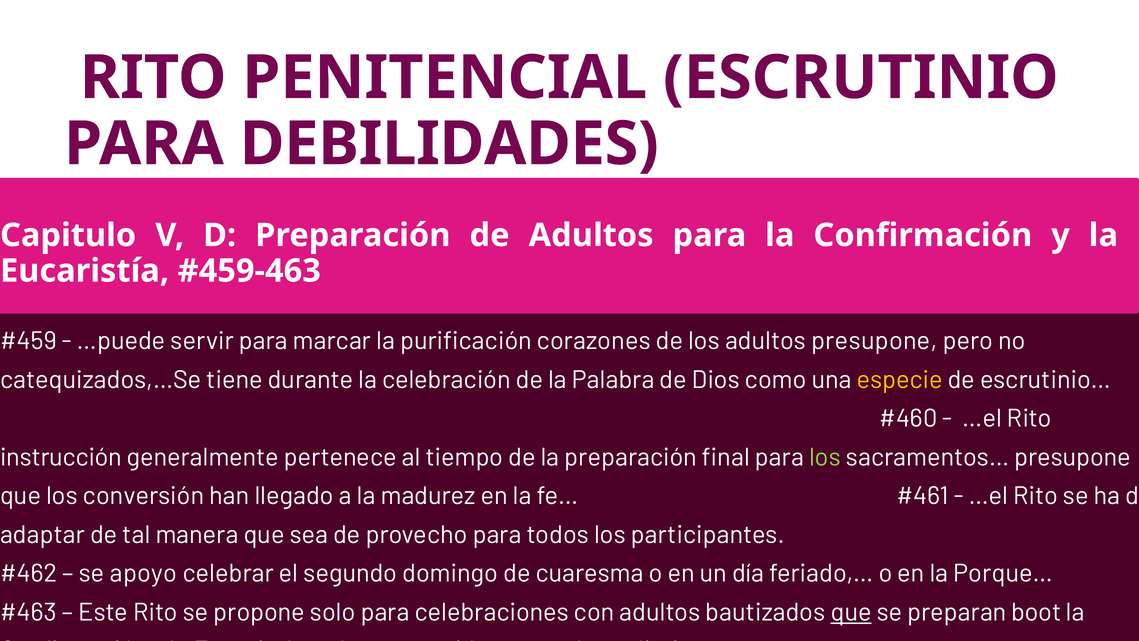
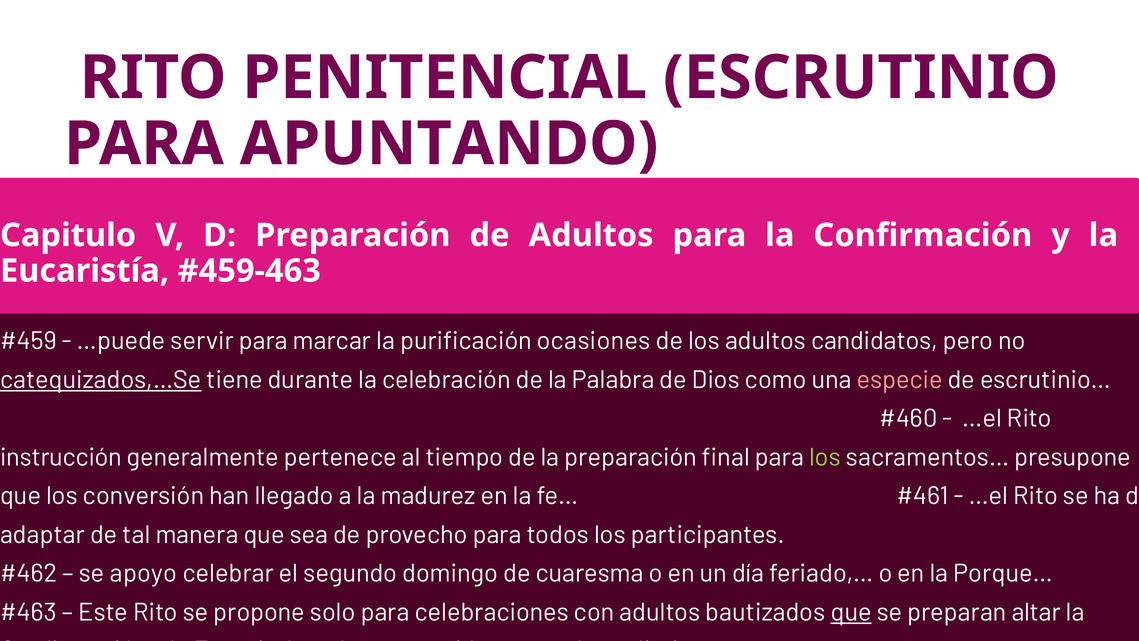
DEBILIDADES: DEBILIDADES -> APUNTANDO (449, 144)
corazones: corazones -> ocasiones (594, 341)
adultos presupone: presupone -> candidatos (874, 341)
catequizados,…Se underline: none -> present (101, 380)
especie colour: yellow -> pink (900, 380)
boot: boot -> altar (1036, 612)
